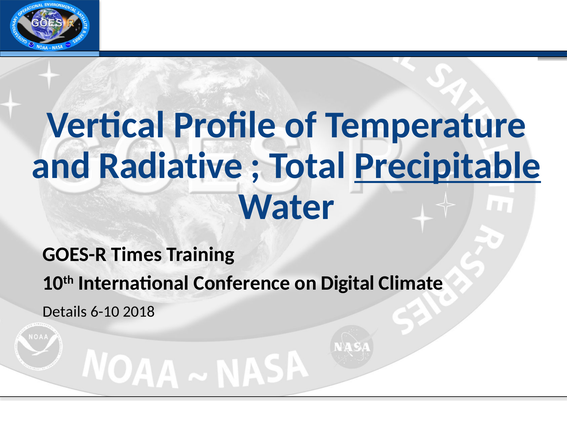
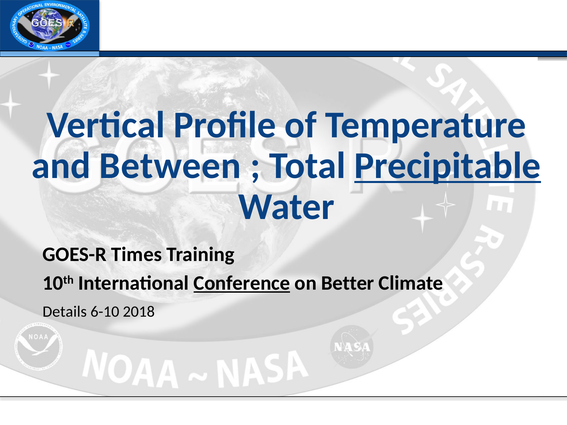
Radiative: Radiative -> Between (170, 166)
Conference underline: none -> present (242, 283)
Digital: Digital -> Better (348, 283)
